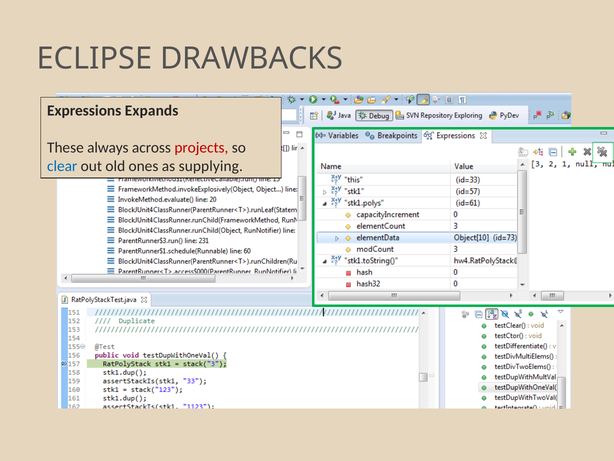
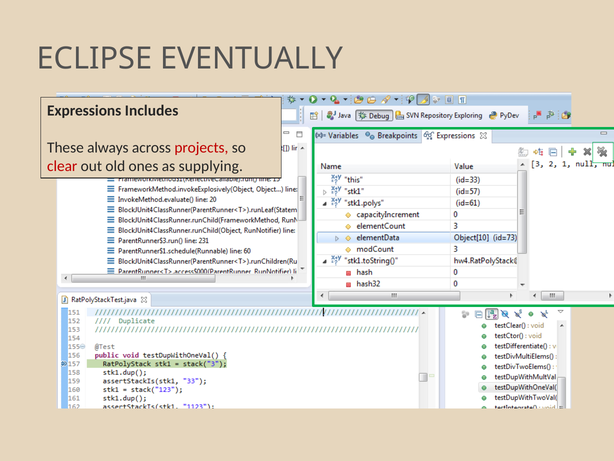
DRAWBACKS: DRAWBACKS -> EVENTUALLY (252, 58)
Expands: Expands -> Includes (152, 111)
clear colour: blue -> red (62, 166)
